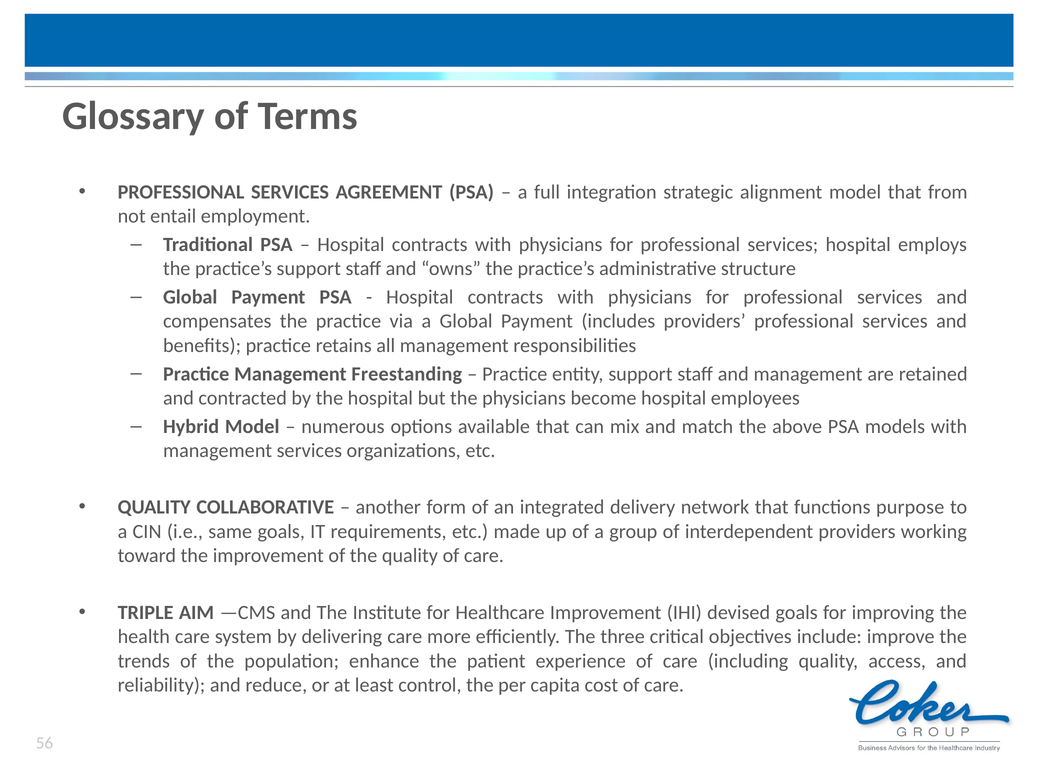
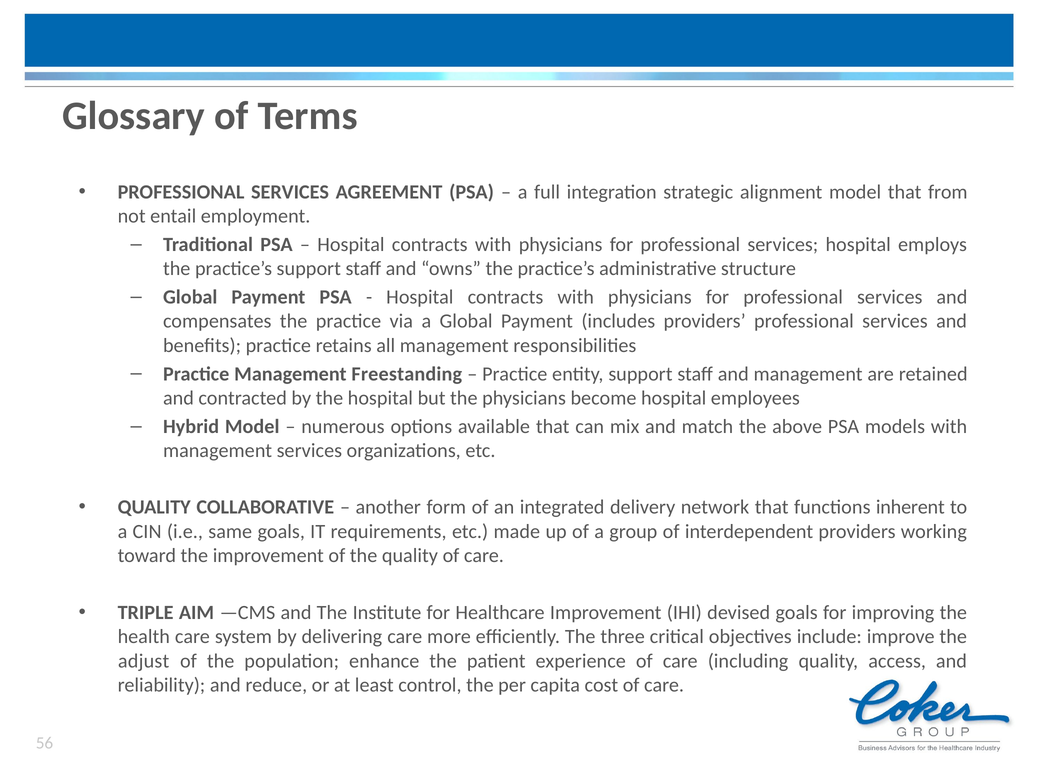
purpose: purpose -> inherent (910, 508)
trends: trends -> adjust (144, 661)
